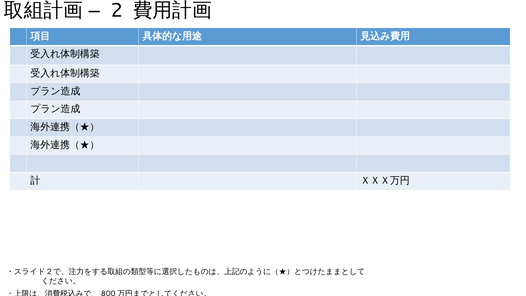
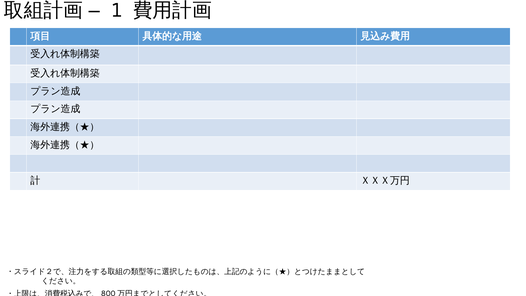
2: 2 -> 1 (117, 10)
